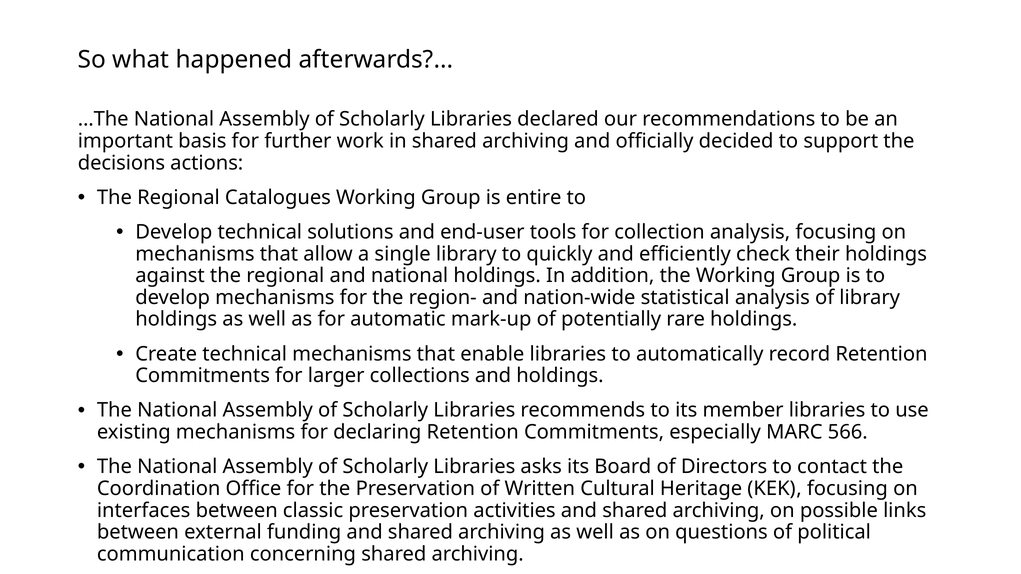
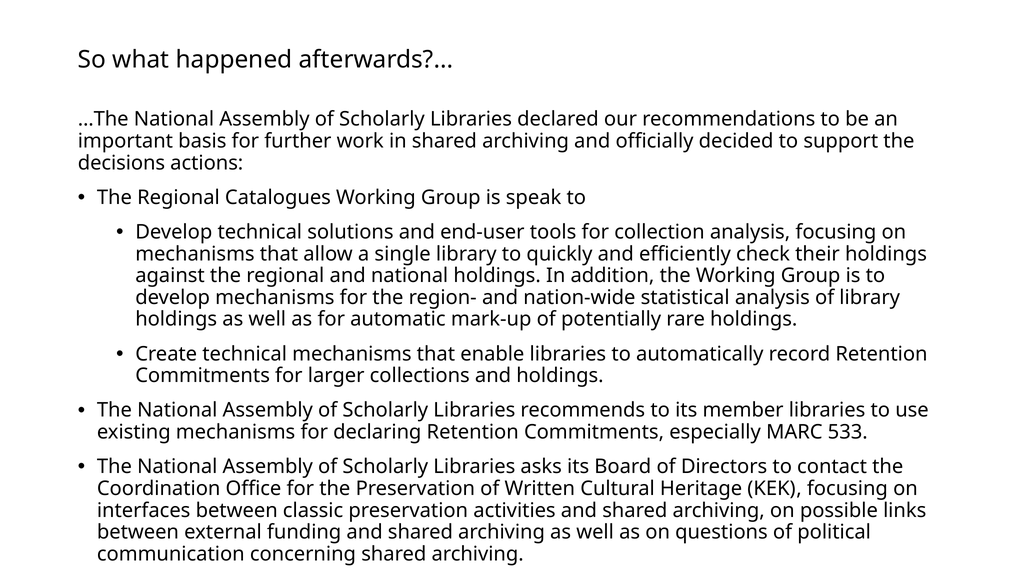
entire: entire -> speak (534, 198)
566: 566 -> 533 (848, 432)
